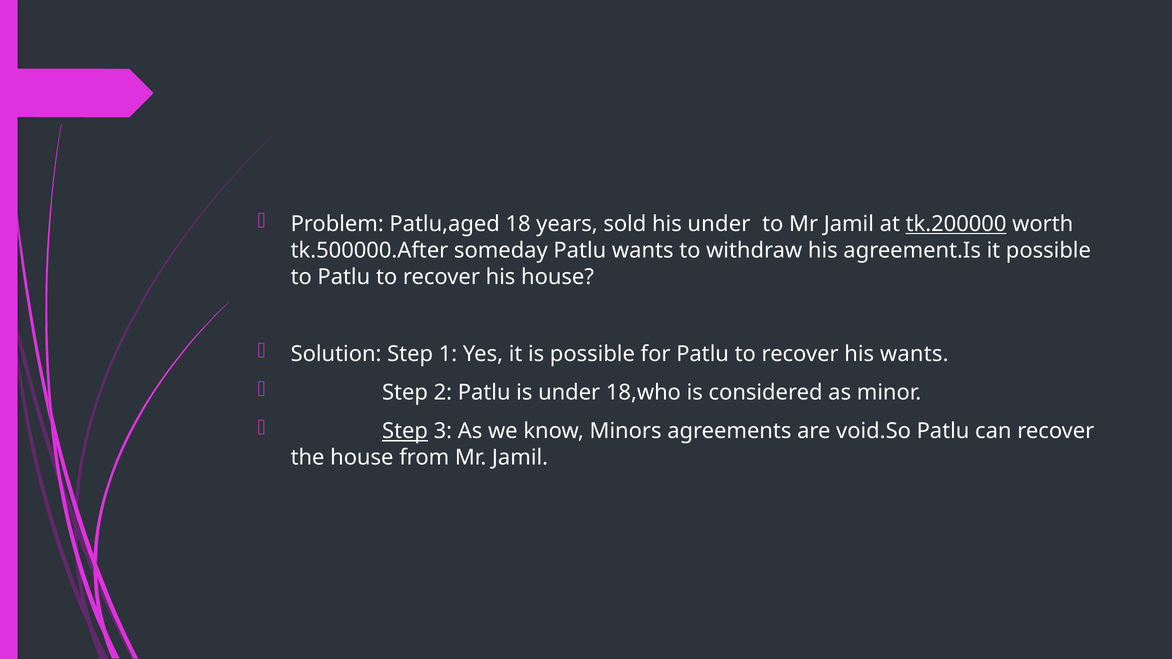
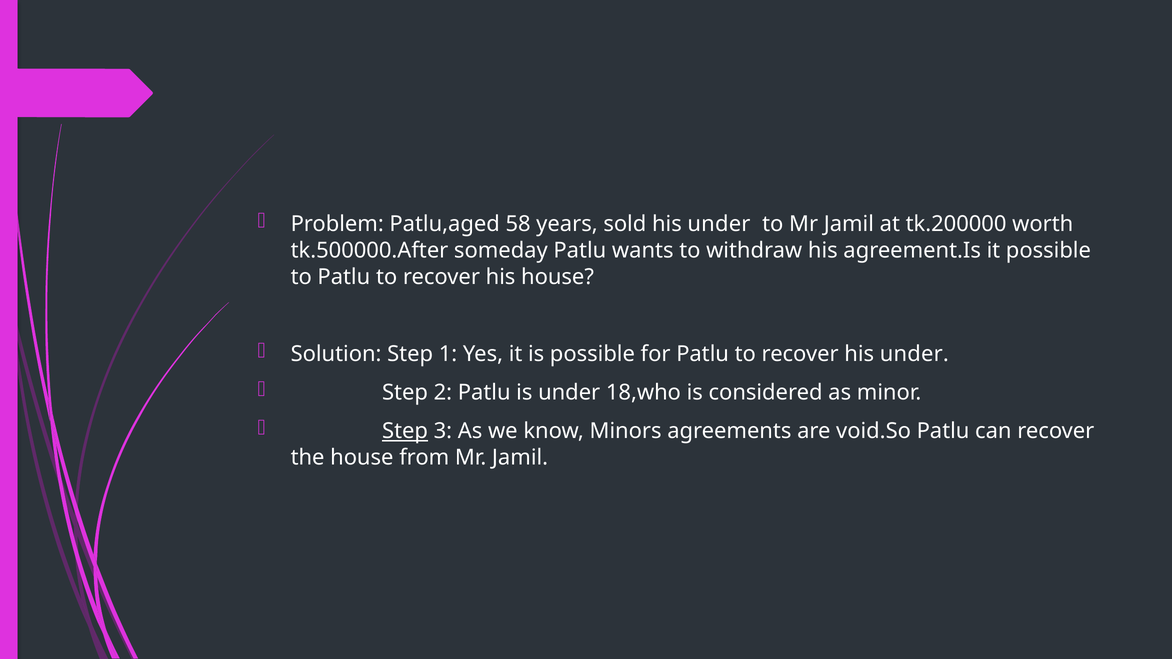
18: 18 -> 58 (518, 224)
tk.200000 underline: present -> none (956, 224)
recover his wants: wants -> under (914, 354)
